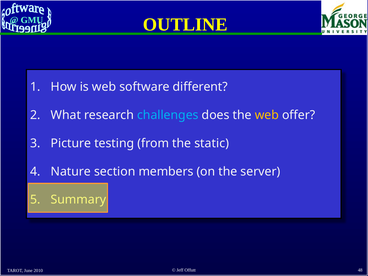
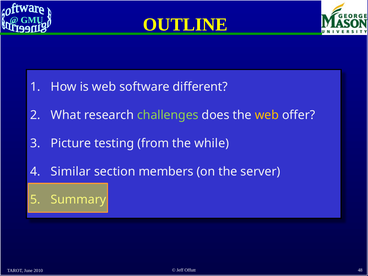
challenges colour: light blue -> light green (168, 115)
static: static -> while (212, 143)
Nature: Nature -> Similar (71, 171)
